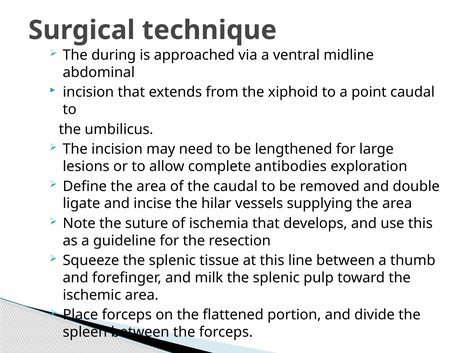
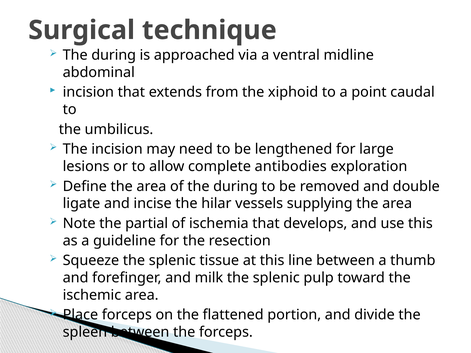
of the caudal: caudal -> during (236, 186)
suture: suture -> partial (147, 224)
